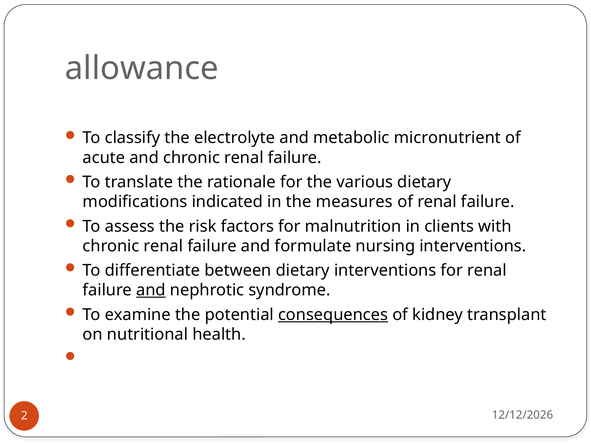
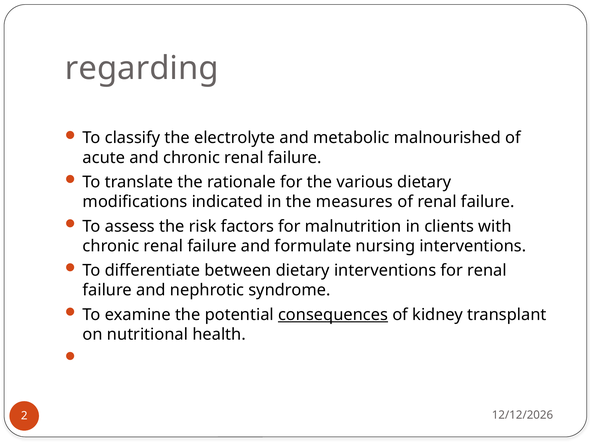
allowance: allowance -> regarding (142, 68)
micronutrient: micronutrient -> malnourished (447, 138)
and underline: present -> none (151, 290)
